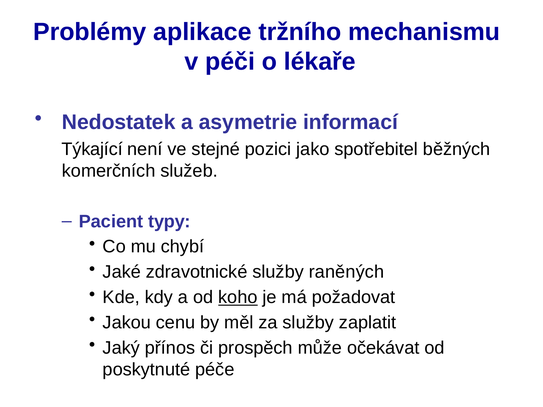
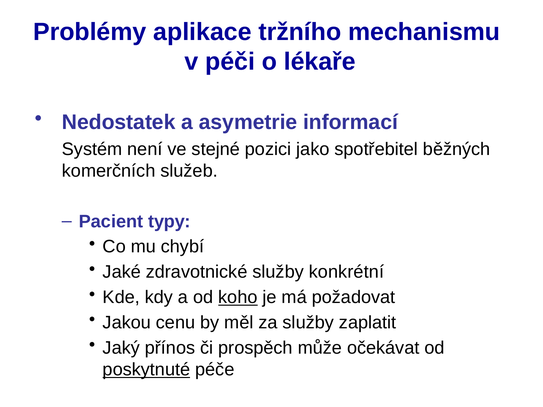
Týkající: Týkající -> Systém (92, 149)
raněných: raněných -> konkrétní (346, 272)
poskytnuté underline: none -> present (146, 370)
